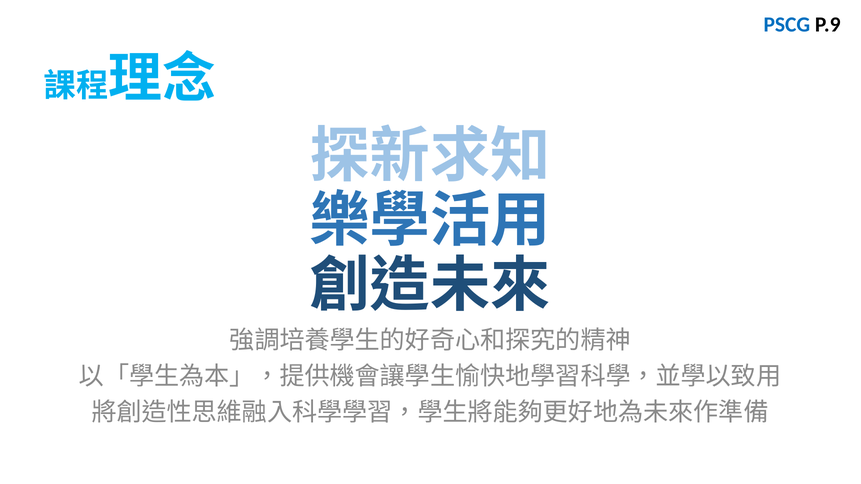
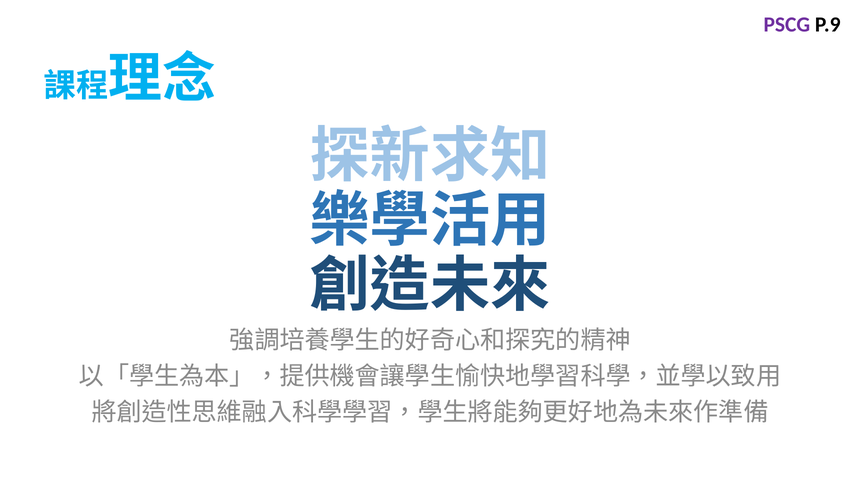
PSCG colour: blue -> purple (787, 25)
